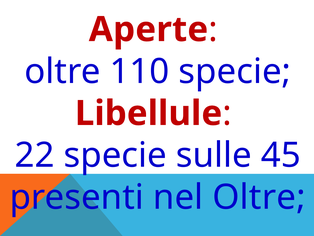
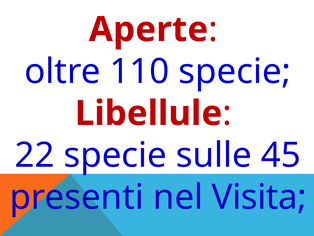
nel Oltre: Oltre -> Visita (259, 197)
